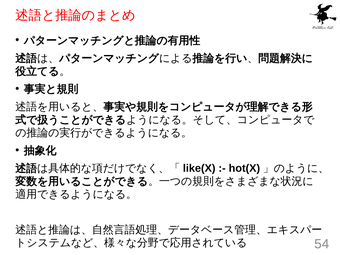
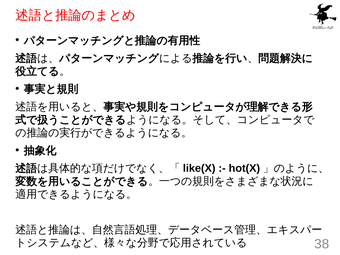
54: 54 -> 38 (322, 244)
